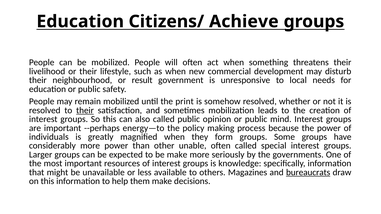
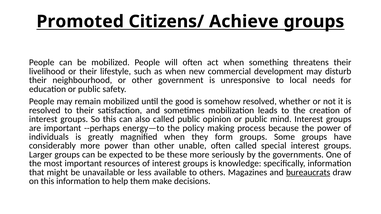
Education: Education -> Promoted (80, 22)
or result: result -> other (142, 80)
print: print -> good (185, 102)
their underline: present -> none (85, 110)
be make: make -> these (177, 155)
